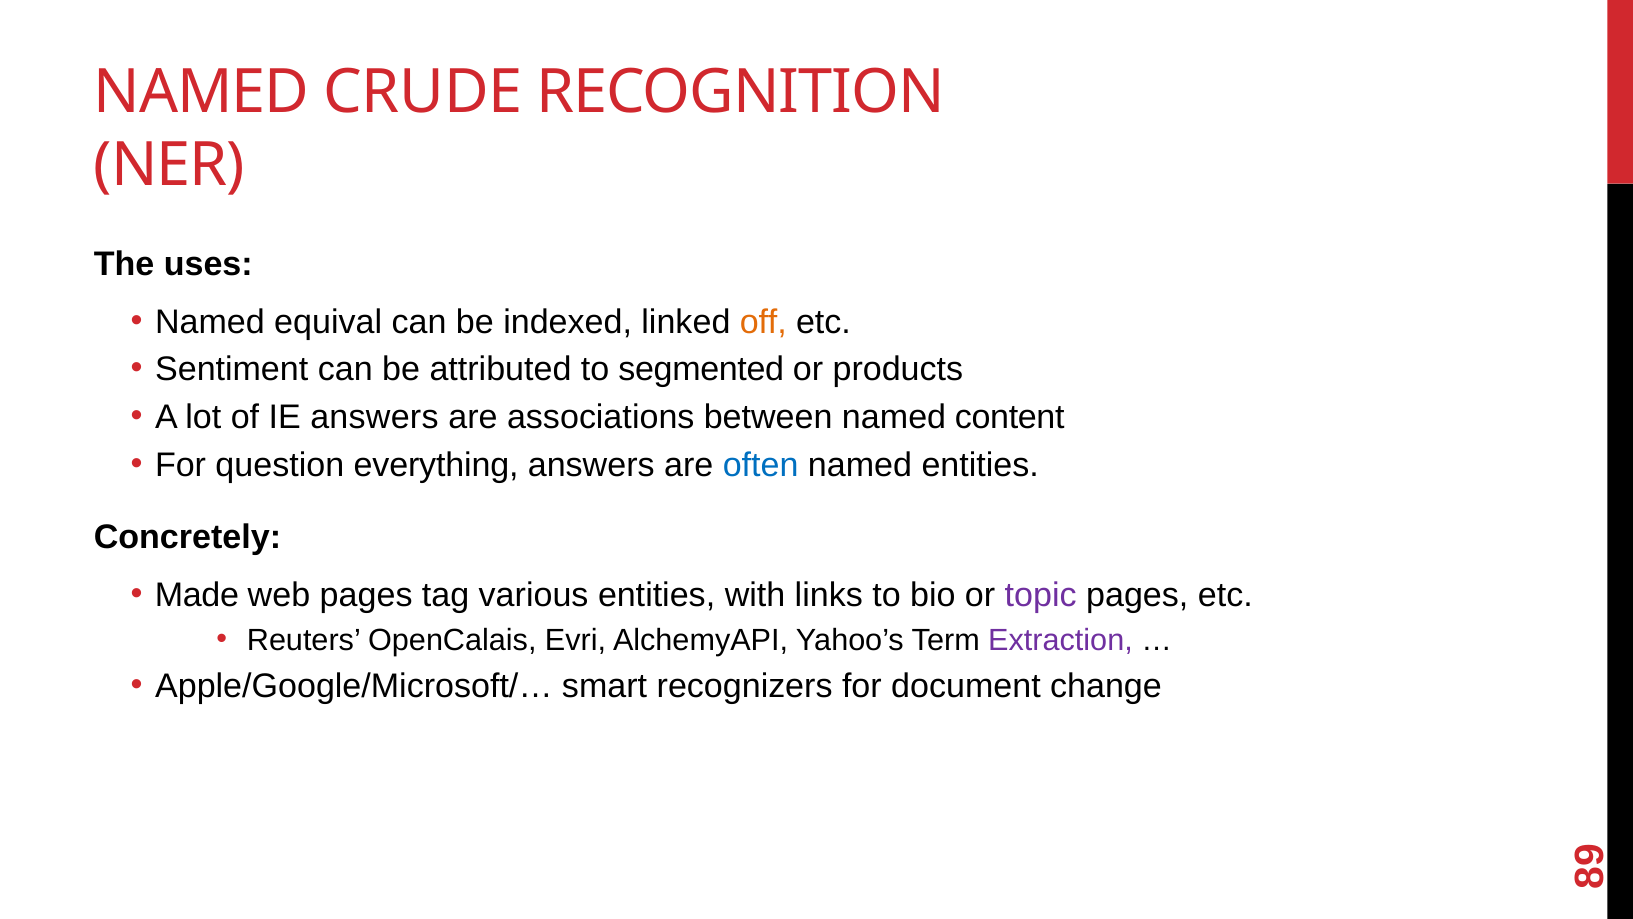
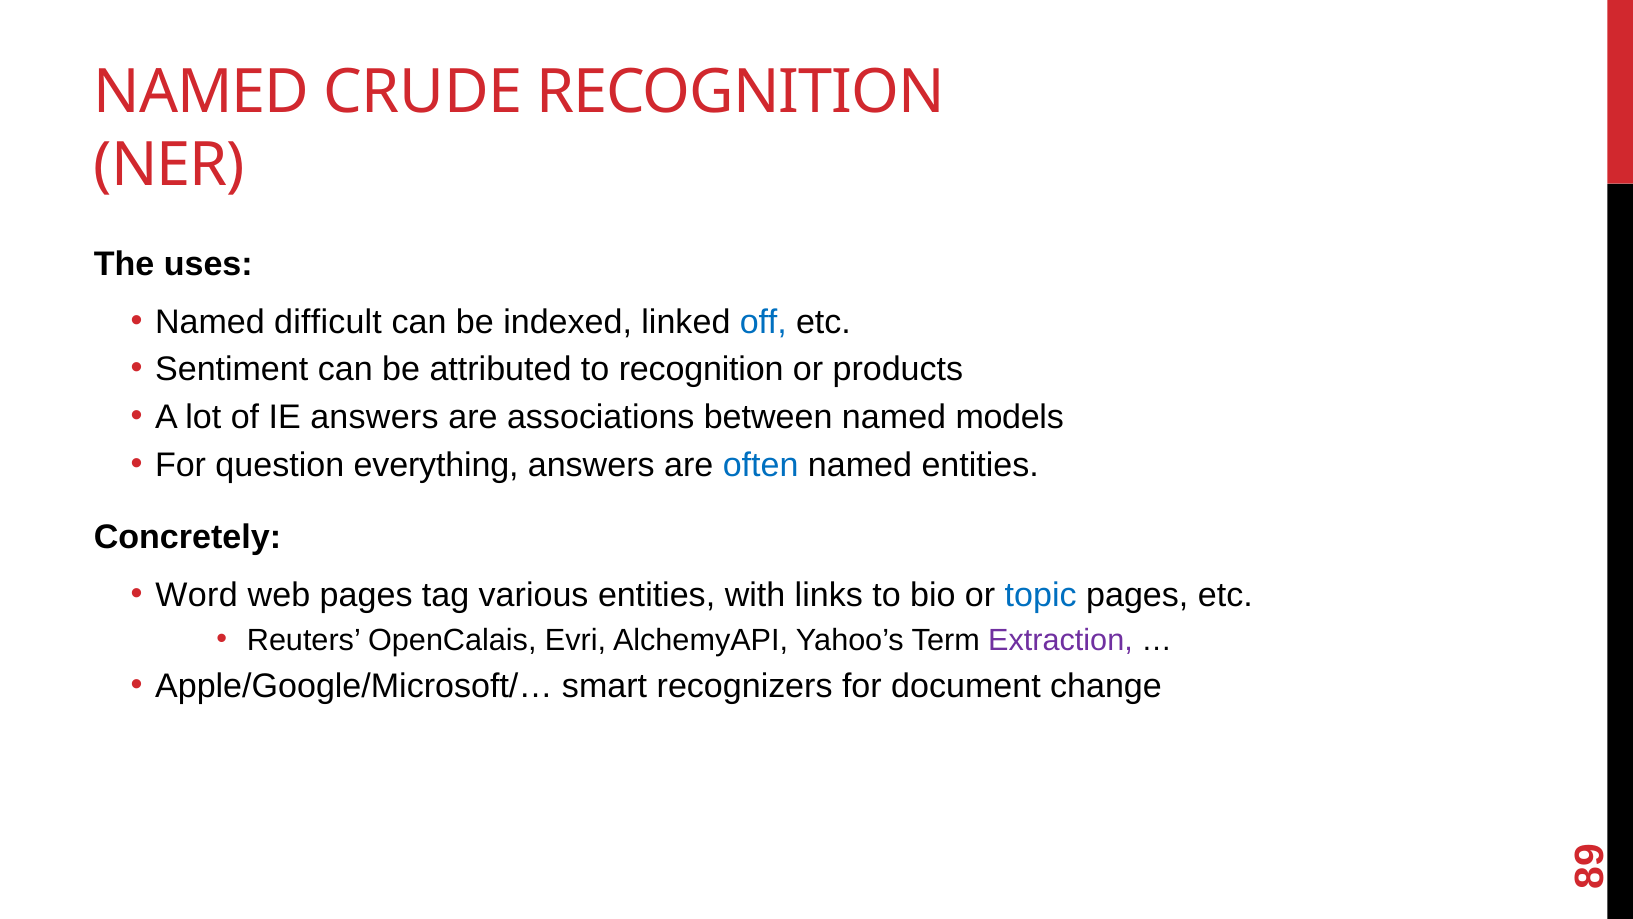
equival: equival -> difficult (328, 322)
off colour: orange -> blue (763, 322)
to segmented: segmented -> recognition (701, 369)
content: content -> models (1010, 417)
Made: Made -> Word (197, 595)
topic colour: purple -> blue (1041, 595)
